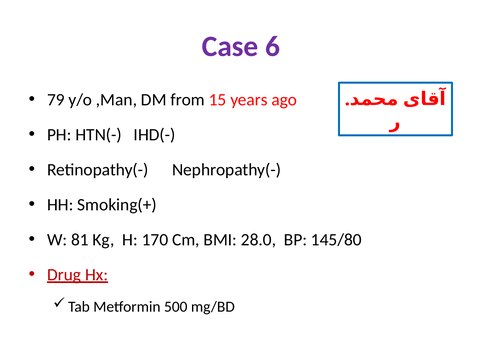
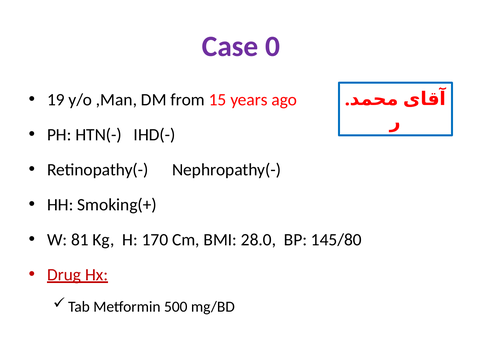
6: 6 -> 0 (273, 47)
79: 79 -> 19 (56, 100)
